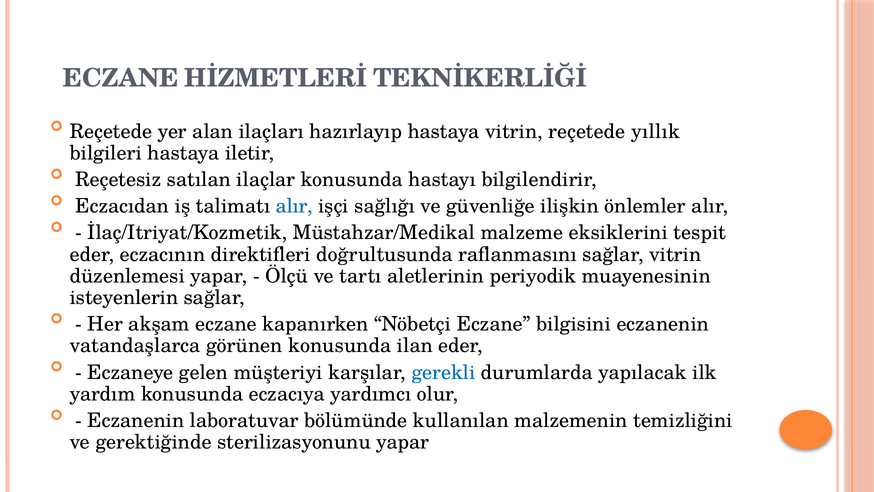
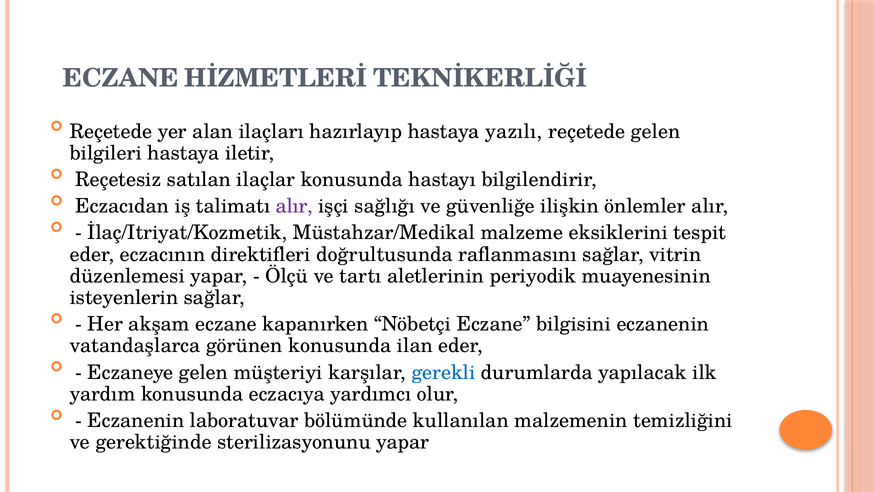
hastaya vitrin: vitrin -> yazılı (514, 131)
reçetede yıllık: yıllık -> gelen (656, 131)
alır colour: blue -> purple (294, 206)
